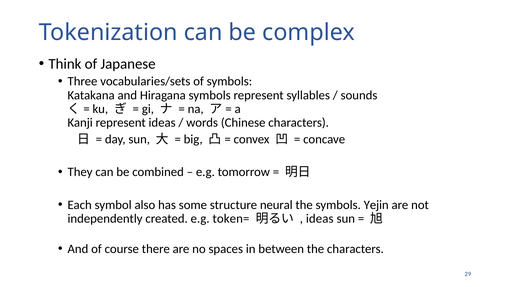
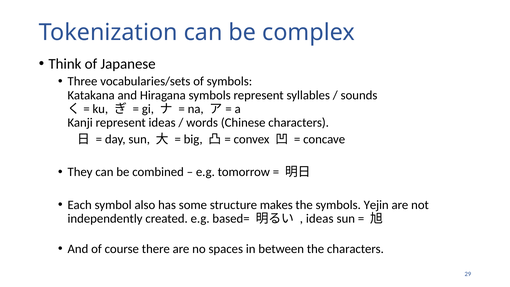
neural: neural -> makes (276, 205)
token=: token= -> based= (231, 219)
